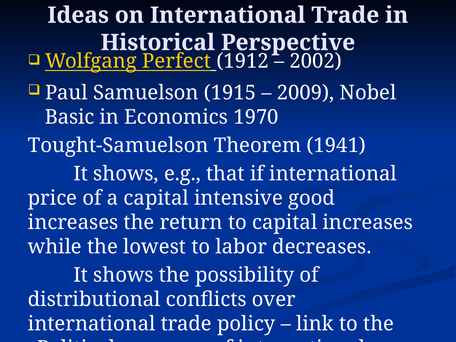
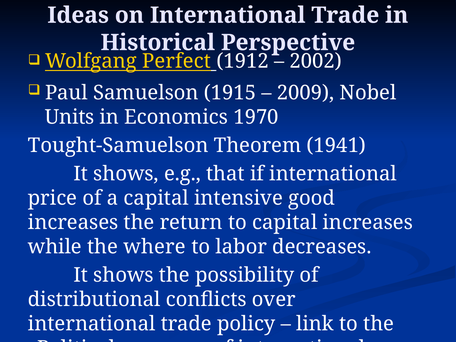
Basic: Basic -> Units (70, 117)
lowest: lowest -> where (155, 247)
